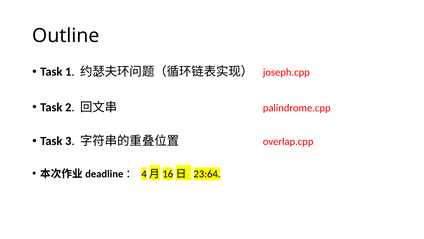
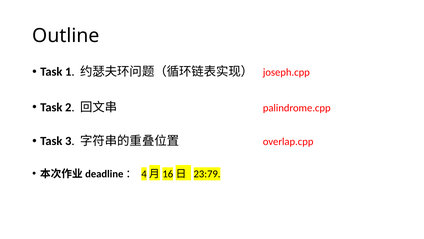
23:64: 23:64 -> 23:79 (207, 173)
